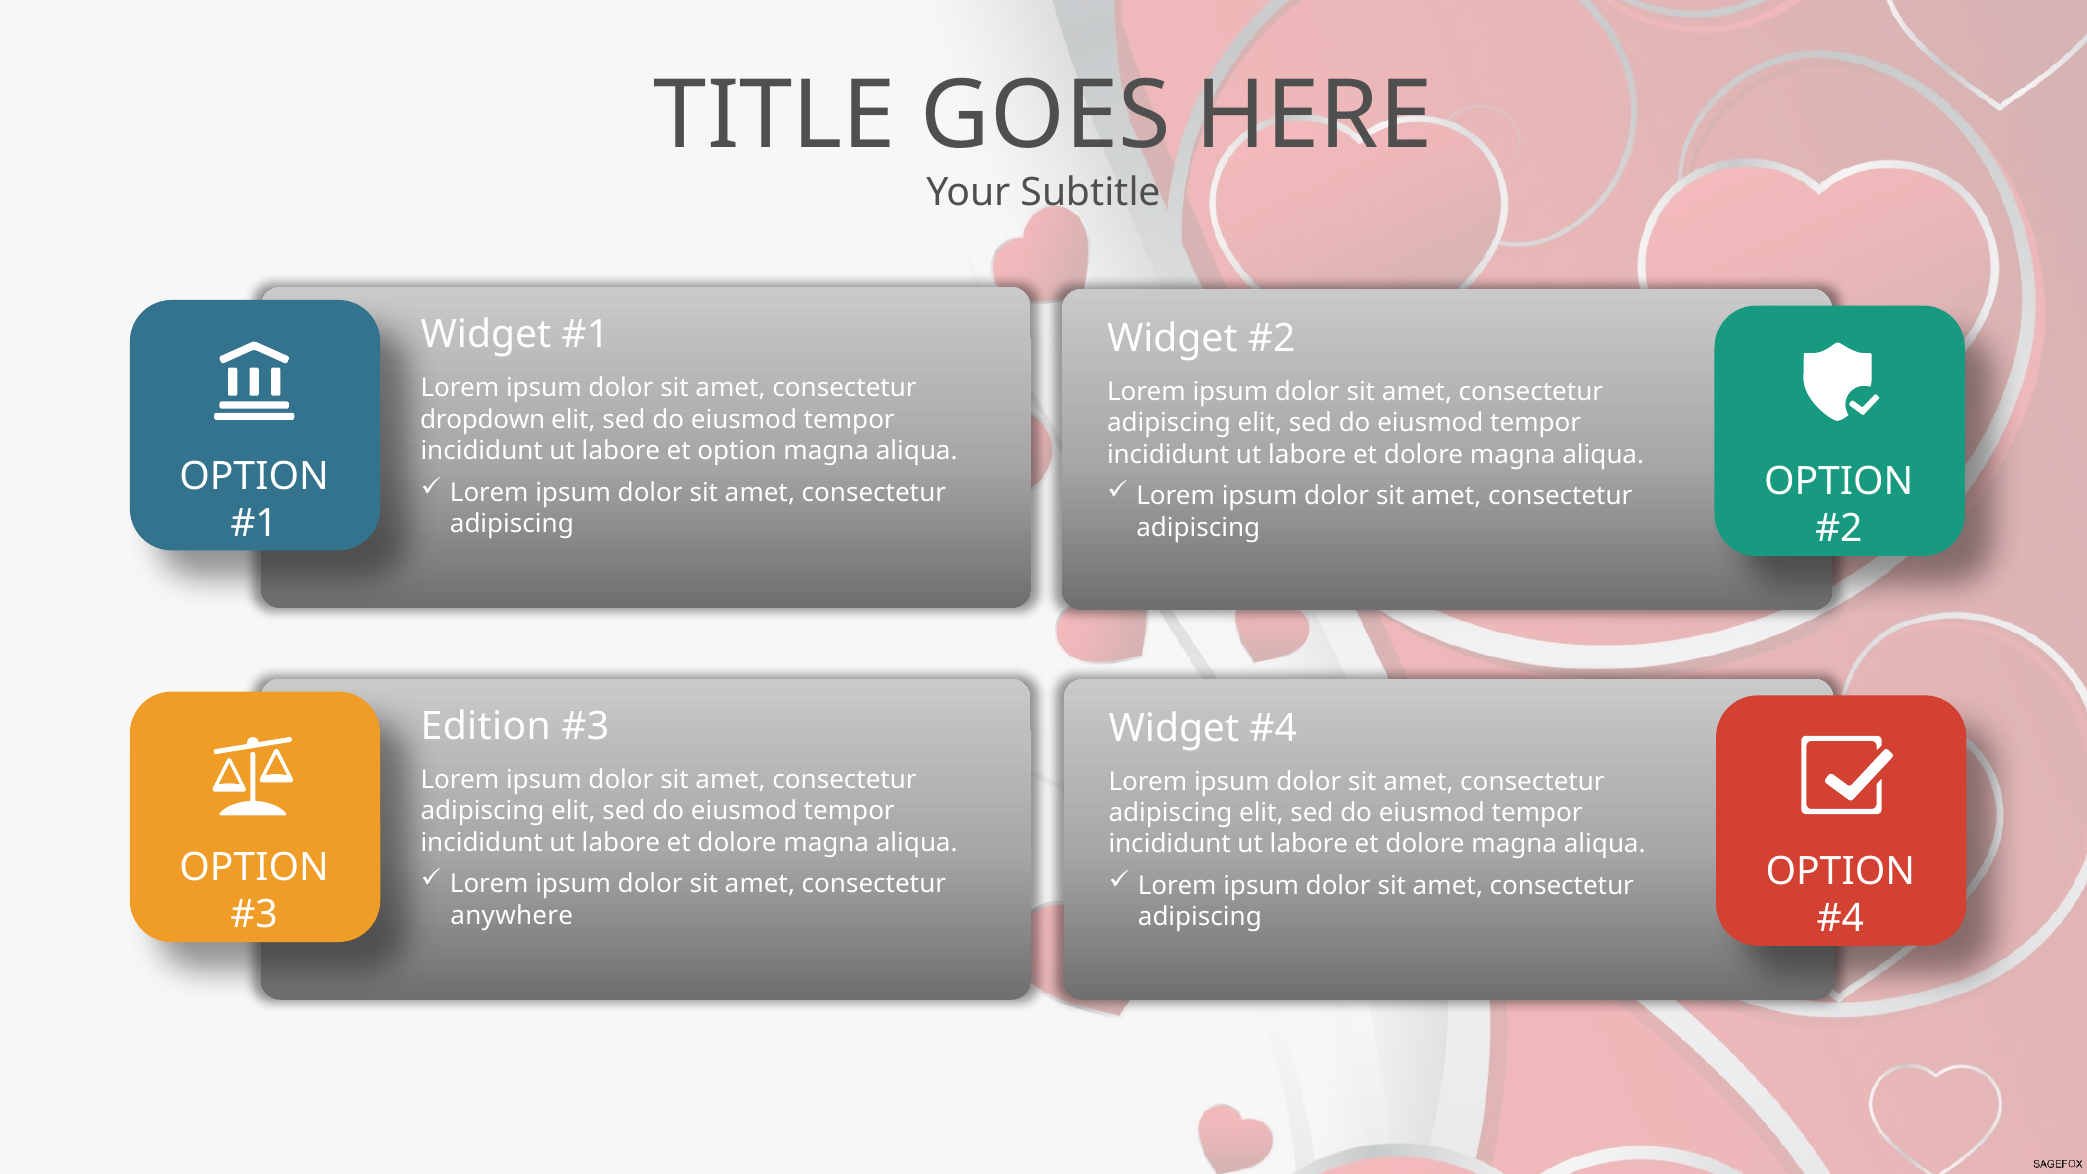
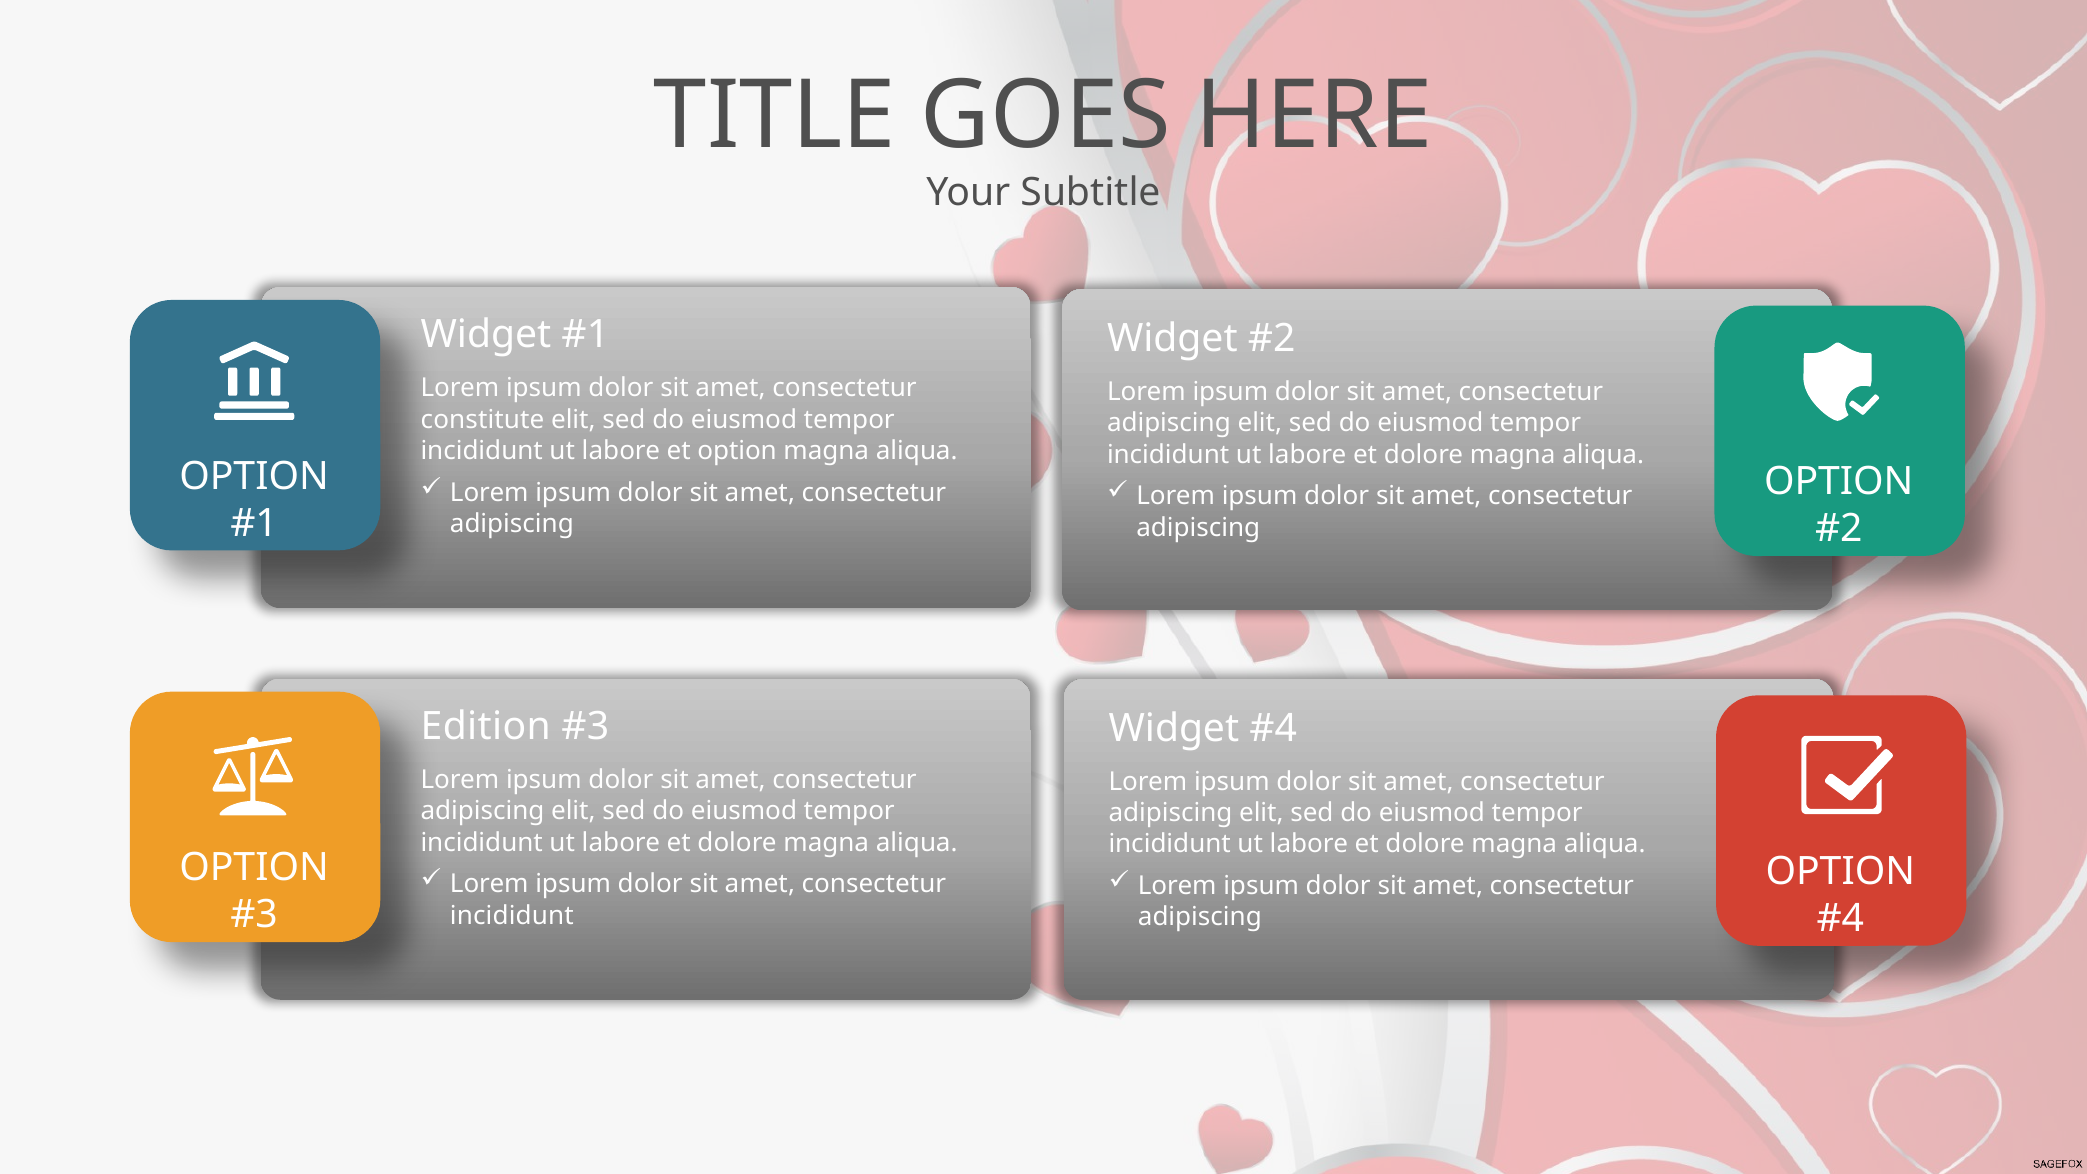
dropdown: dropdown -> constitute (483, 420)
anywhere: anywhere -> incididunt (512, 916)
